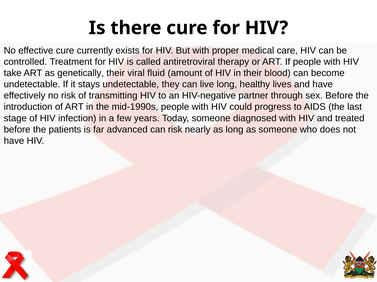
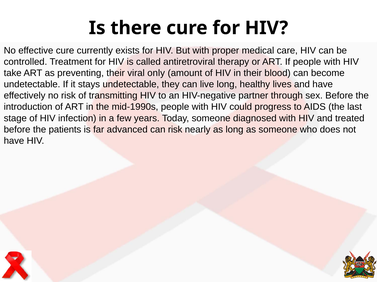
genetically: genetically -> preventing (81, 73)
fluid: fluid -> only (156, 73)
